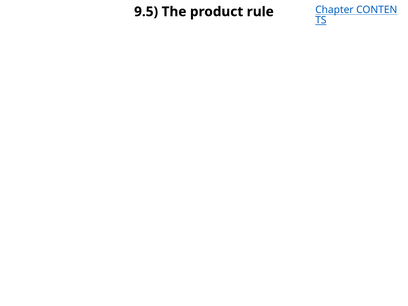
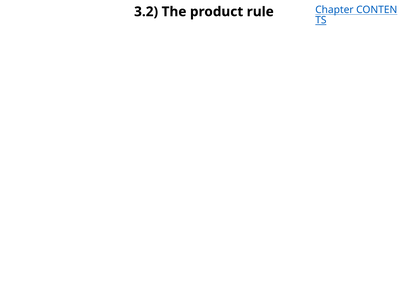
9.5: 9.5 -> 3.2 (146, 12)
